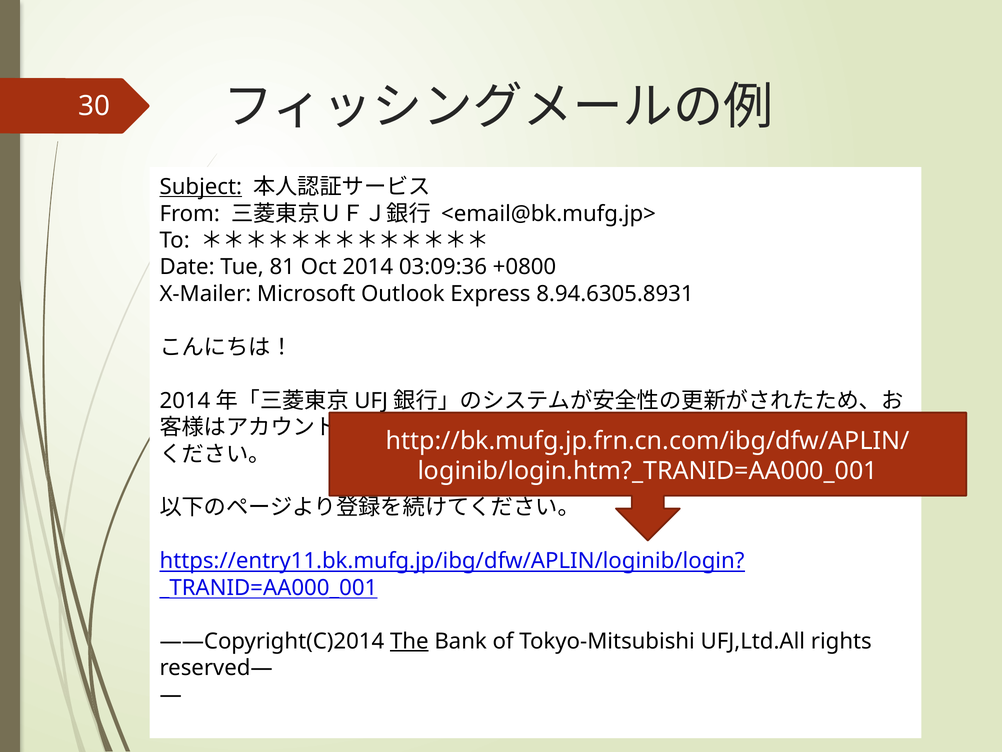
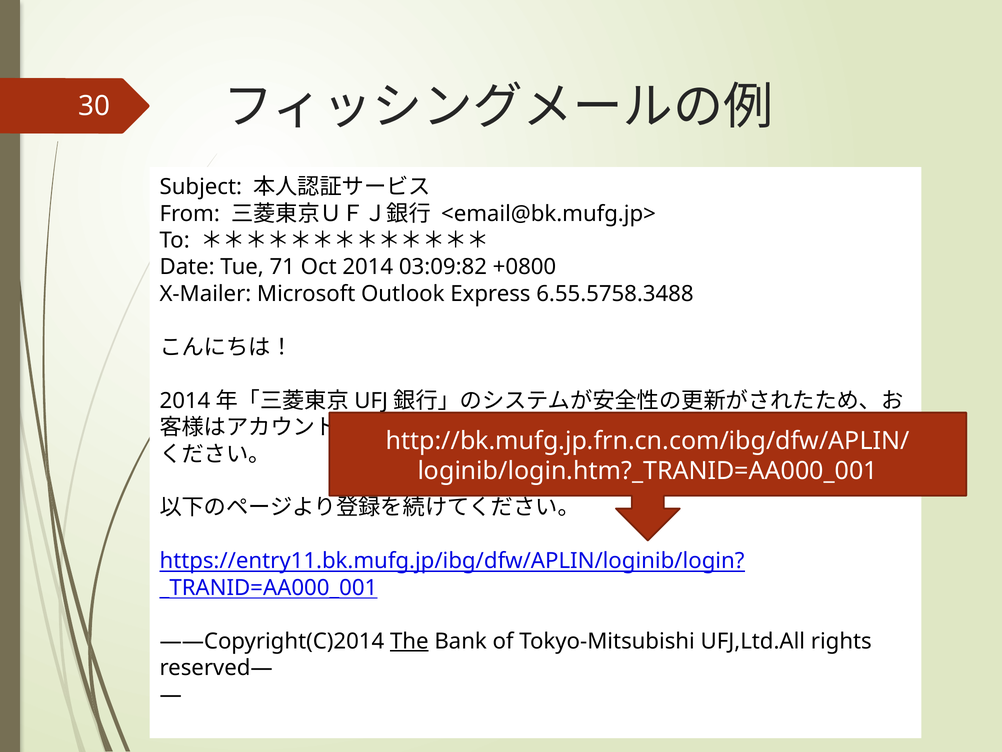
Subject underline: present -> none (201, 187)
81: 81 -> 71 (282, 267)
03:09:36: 03:09:36 -> 03:09:82 (443, 267)
8.94.6305.8931: 8.94.6305.8931 -> 6.55.5758.3488 (615, 294)
